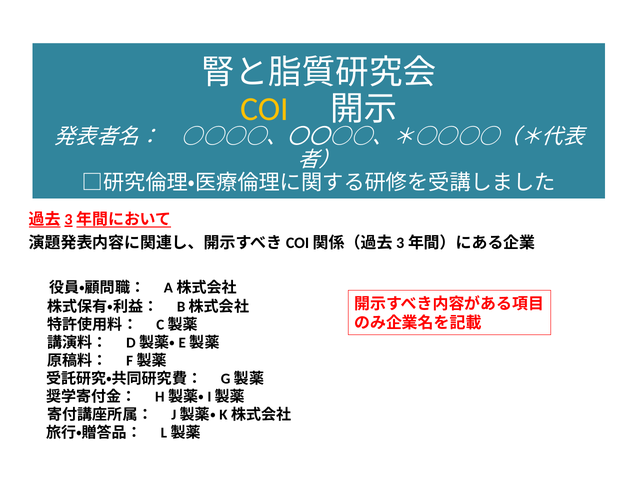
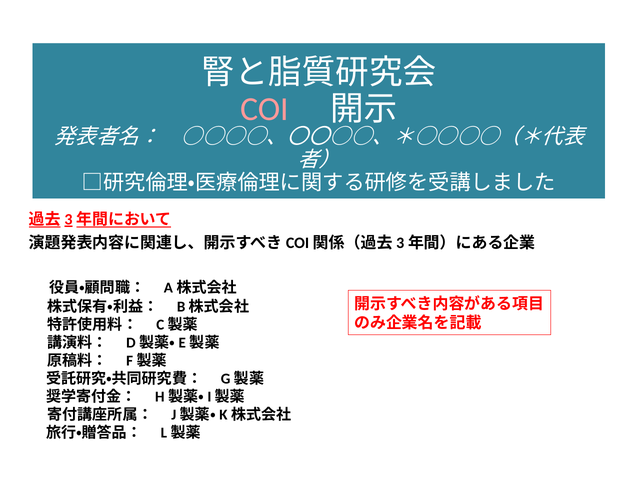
COI colour: yellow -> pink (264, 109)
